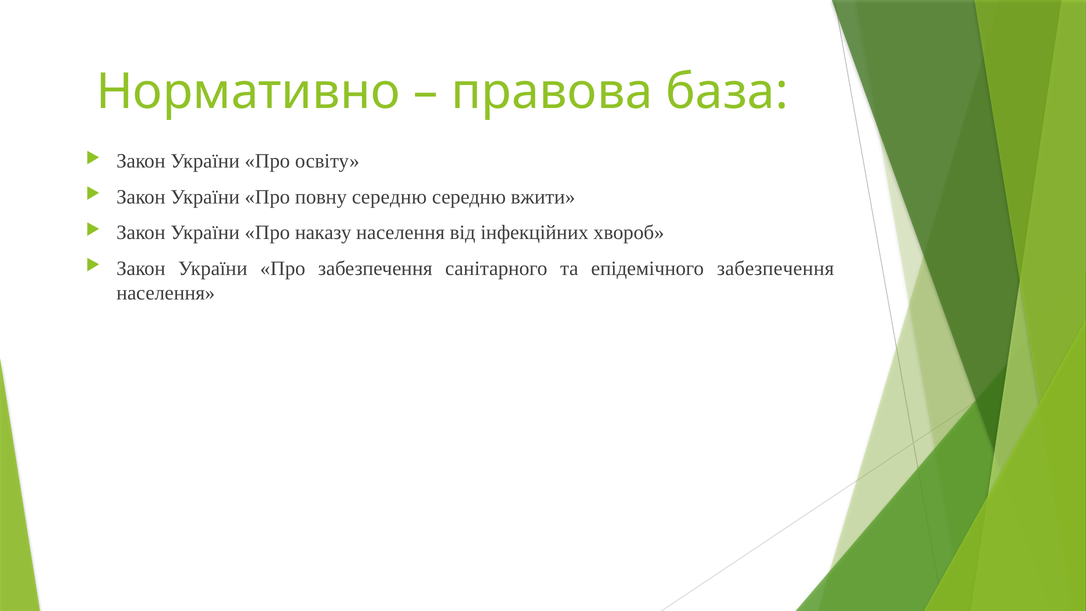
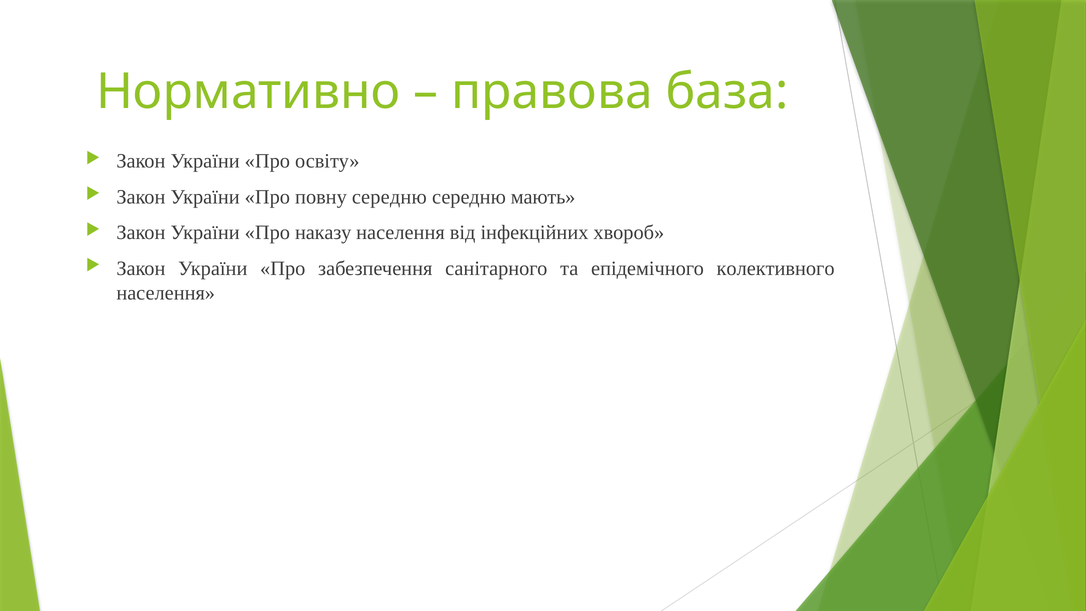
вжити: вжити -> мають (543, 197)
епідемічного забезпечення: забезпечення -> колективного (776, 268)
